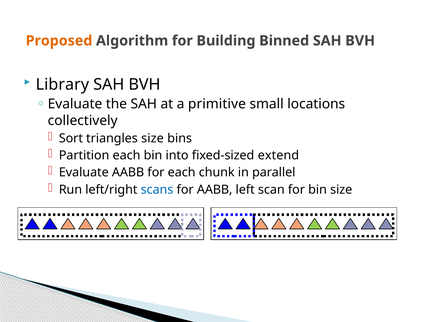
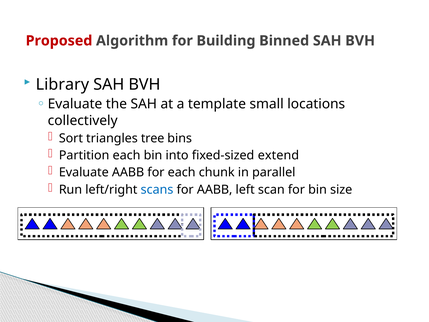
Proposed colour: orange -> red (59, 41)
primitive: primitive -> template (217, 104)
triangles size: size -> tree (153, 138)
